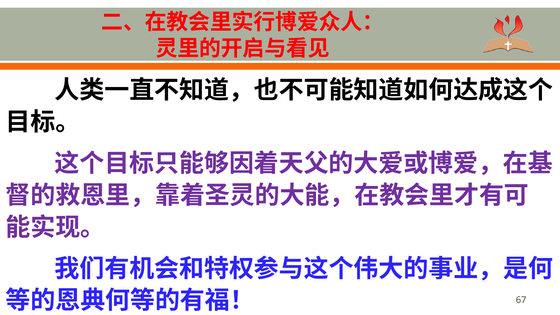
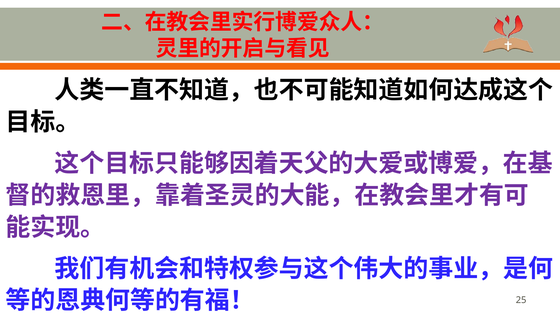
67: 67 -> 25 (521, 300)
